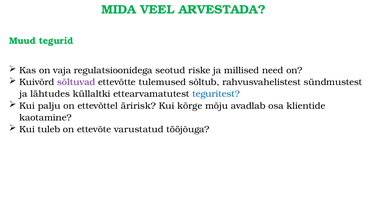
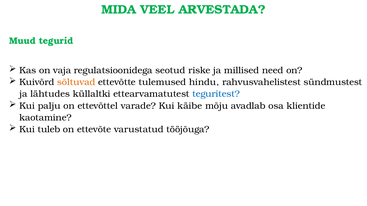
sõltuvad colour: purple -> orange (76, 82)
sõltub: sõltub -> hindu (204, 82)
äririsk: äririsk -> varade (138, 106)
kõrge: kõrge -> käibe (190, 106)
